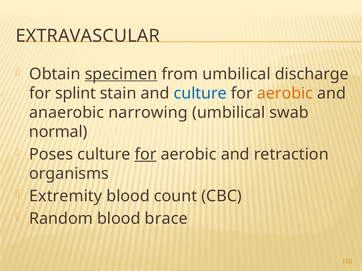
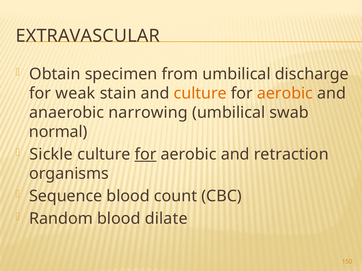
specimen underline: present -> none (121, 74)
splint: splint -> weak (75, 93)
culture colour: blue -> orange (200, 93)
Poses: Poses -> Sickle (51, 155)
Extremity: Extremity -> Sequence (66, 196)
brace: brace -> dilate (166, 219)
